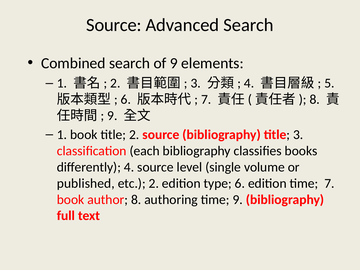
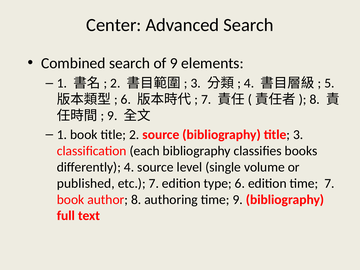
Source: Source -> Center (114, 25)
etc 2: 2 -> 7 (154, 183)
